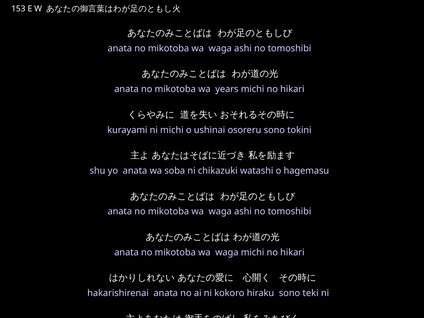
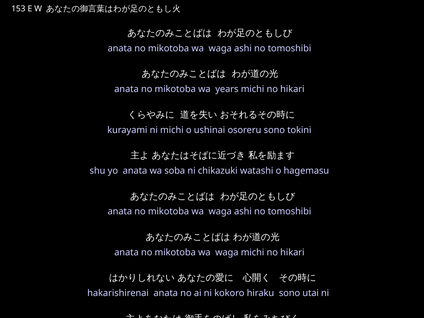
teki: teki -> utai (311, 293)
